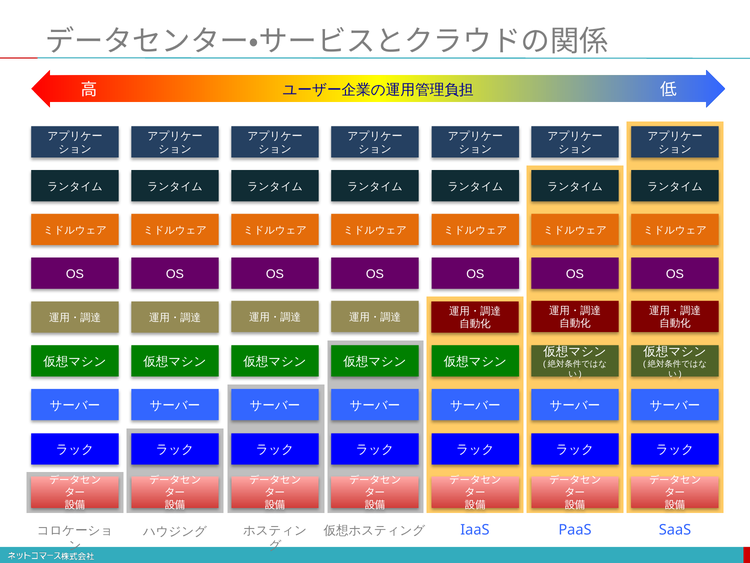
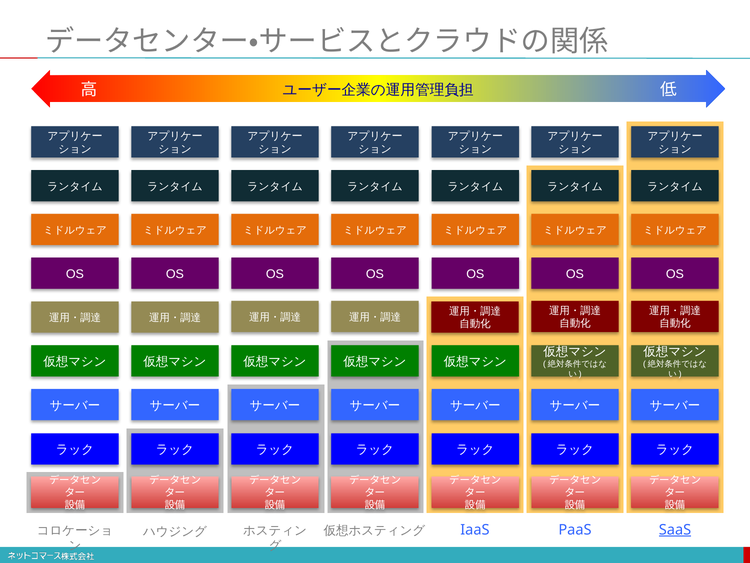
SaaS underline: none -> present (675, 529)
